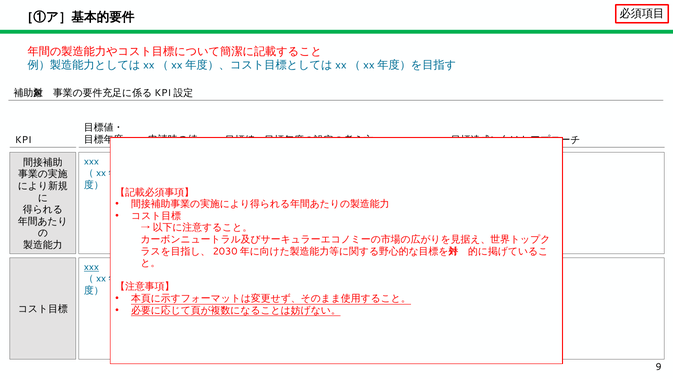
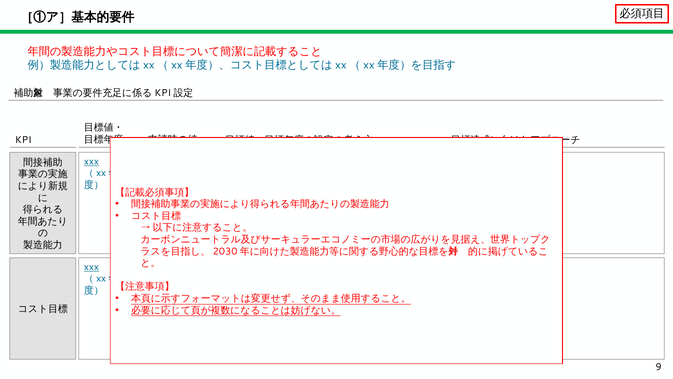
xxx underline: none -> present (91, 161)
